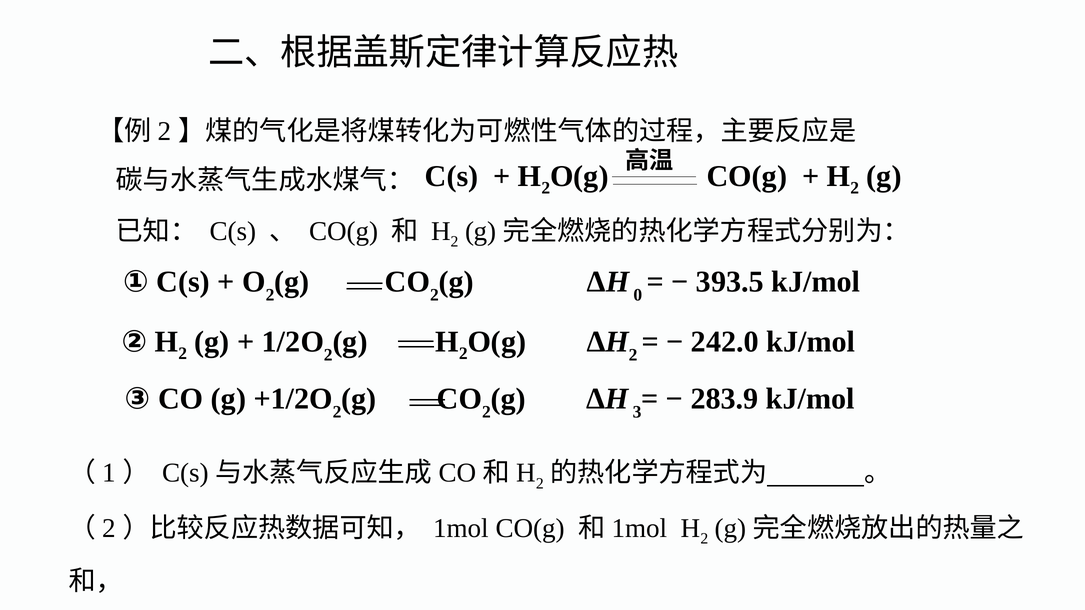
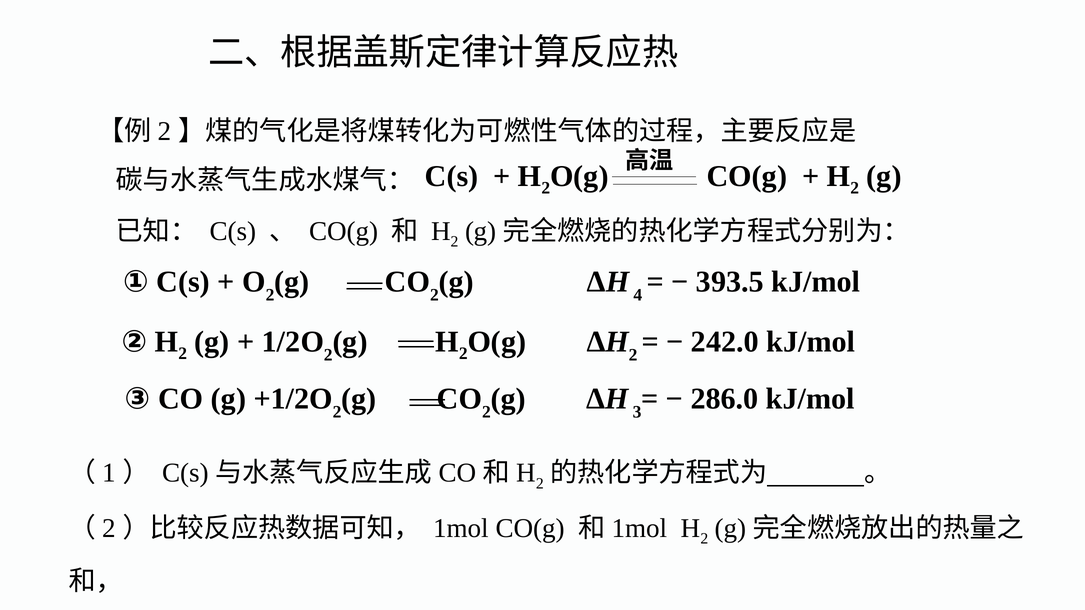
0: 0 -> 4 (638, 295)
283.9: 283.9 -> 286.0 (725, 399)
